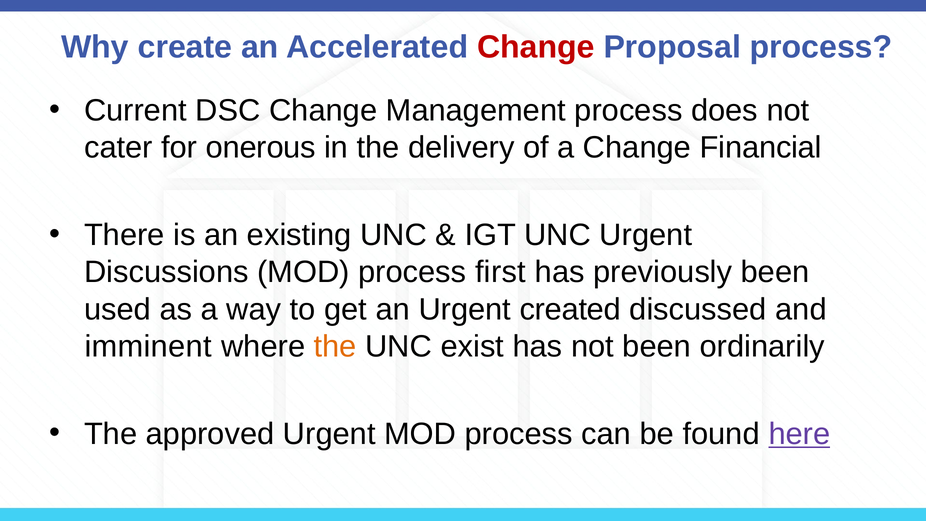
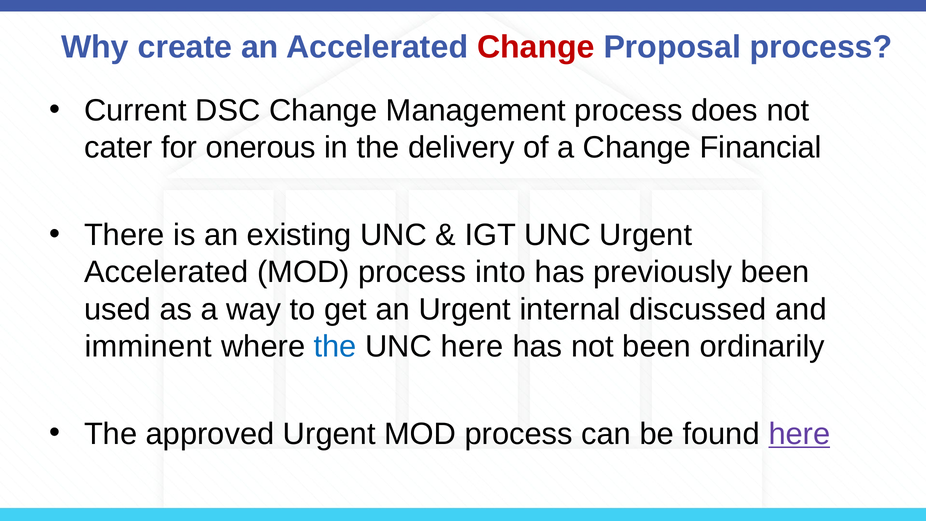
Discussions: Discussions -> Accelerated (166, 272)
first: first -> into (500, 272)
created: created -> internal (570, 309)
the colour: orange -> blue (335, 346)
UNC exist: exist -> here (472, 346)
